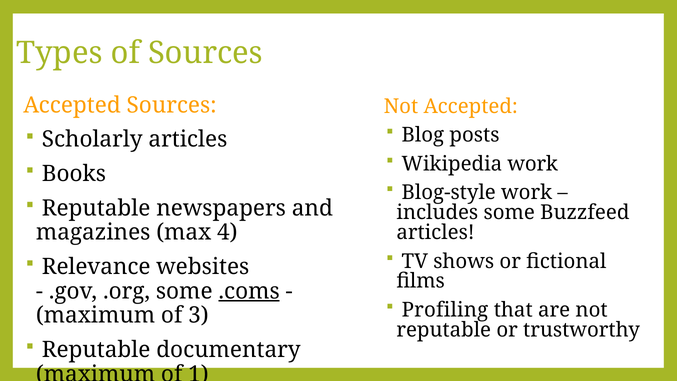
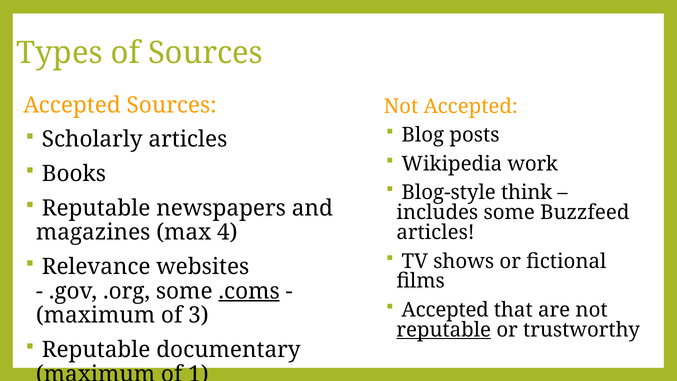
Blog-style work: work -> think (527, 193)
Profiling: Profiling -> Accepted (445, 310)
reputable underline: none -> present (444, 330)
